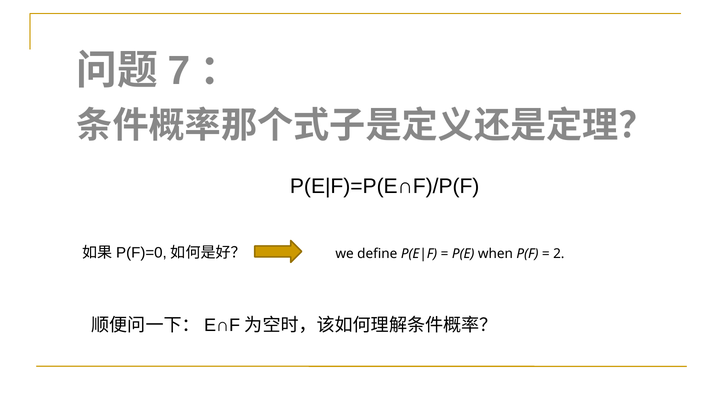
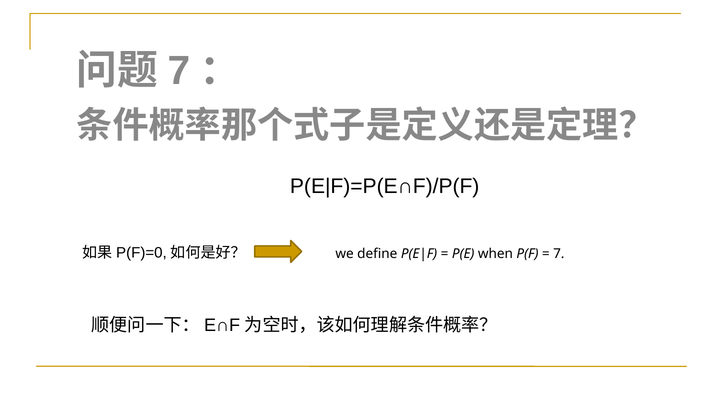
2: 2 -> 7 (559, 254)
